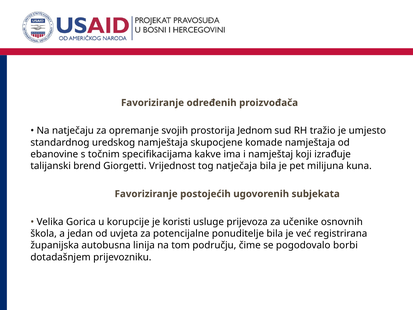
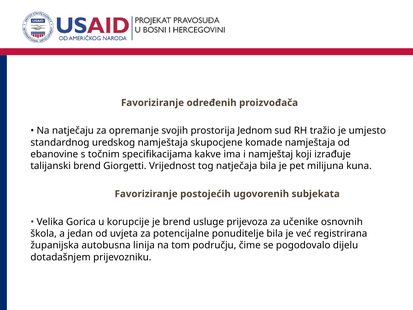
je koristi: koristi -> brend (177, 222)
borbi: borbi -> dijelu (346, 245)
